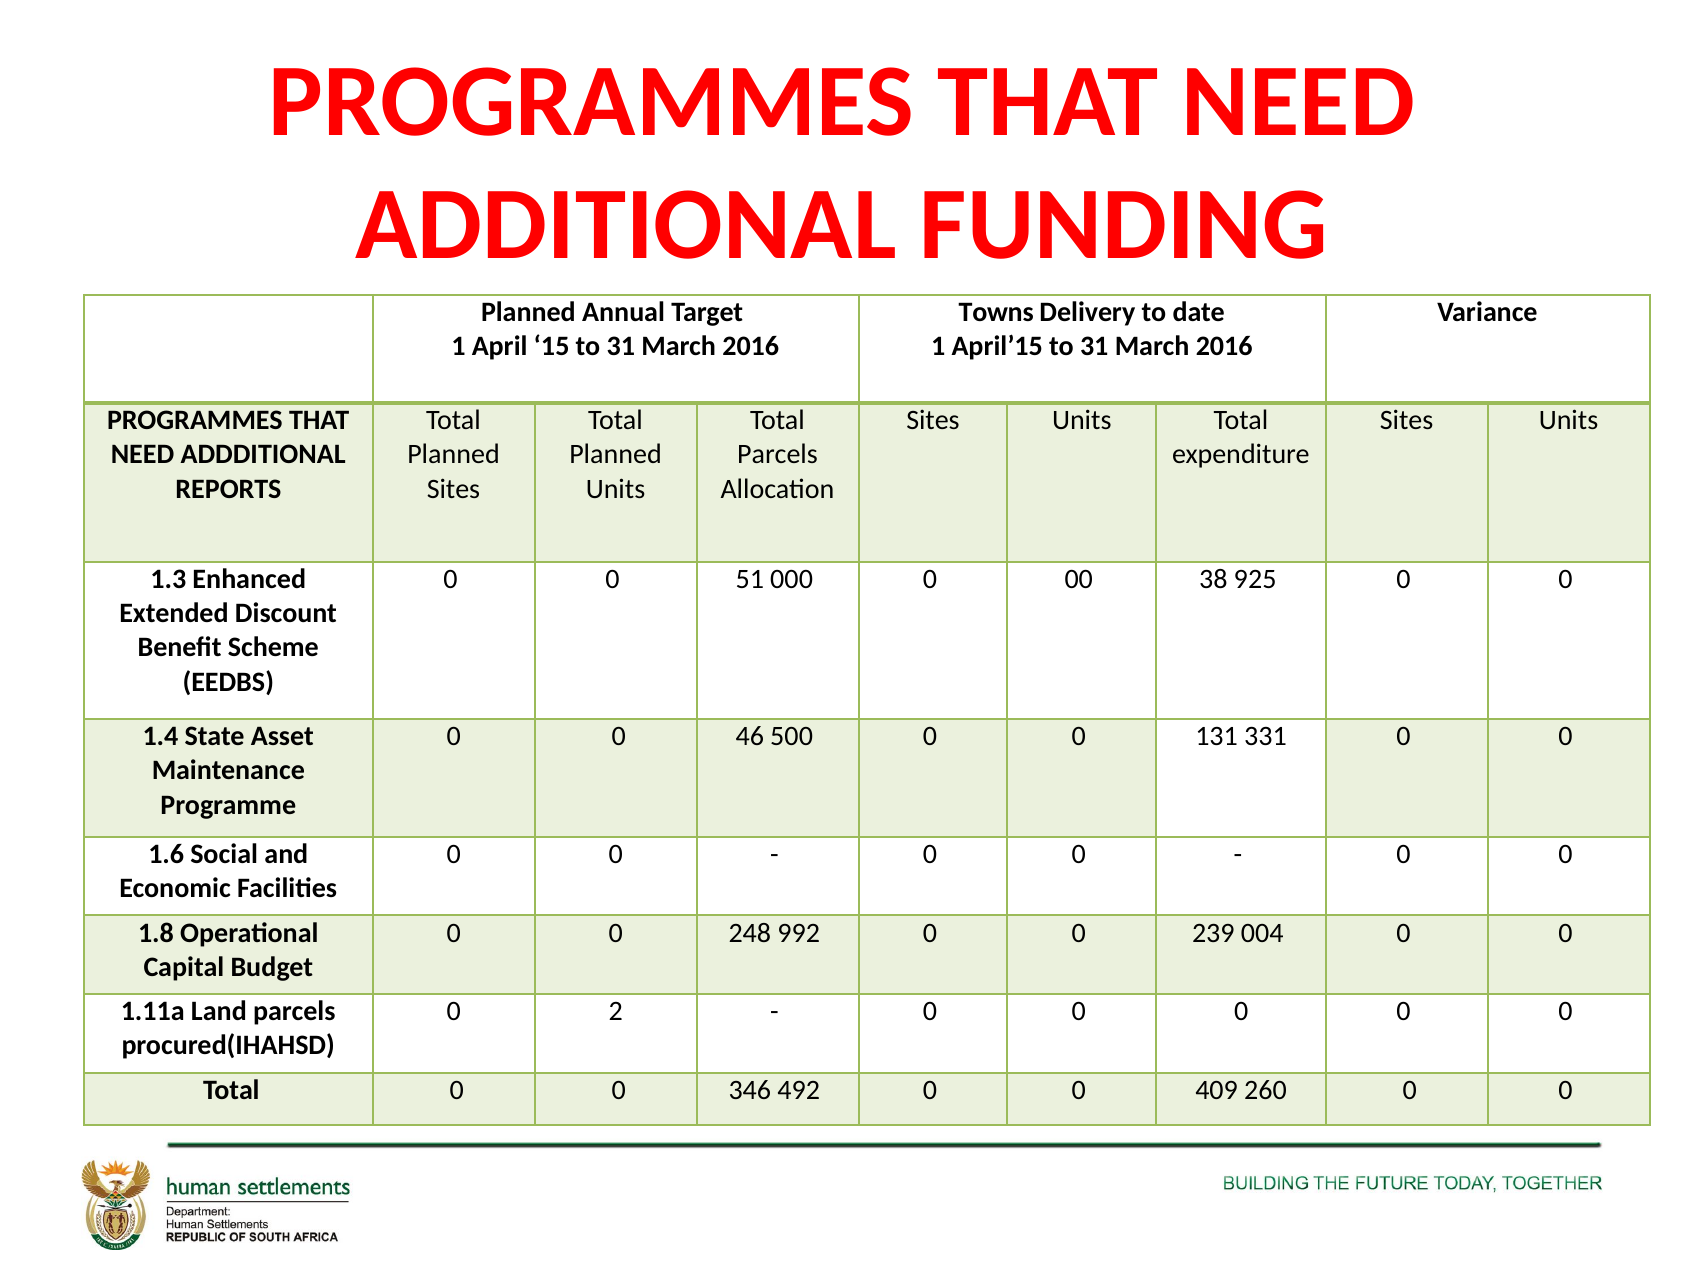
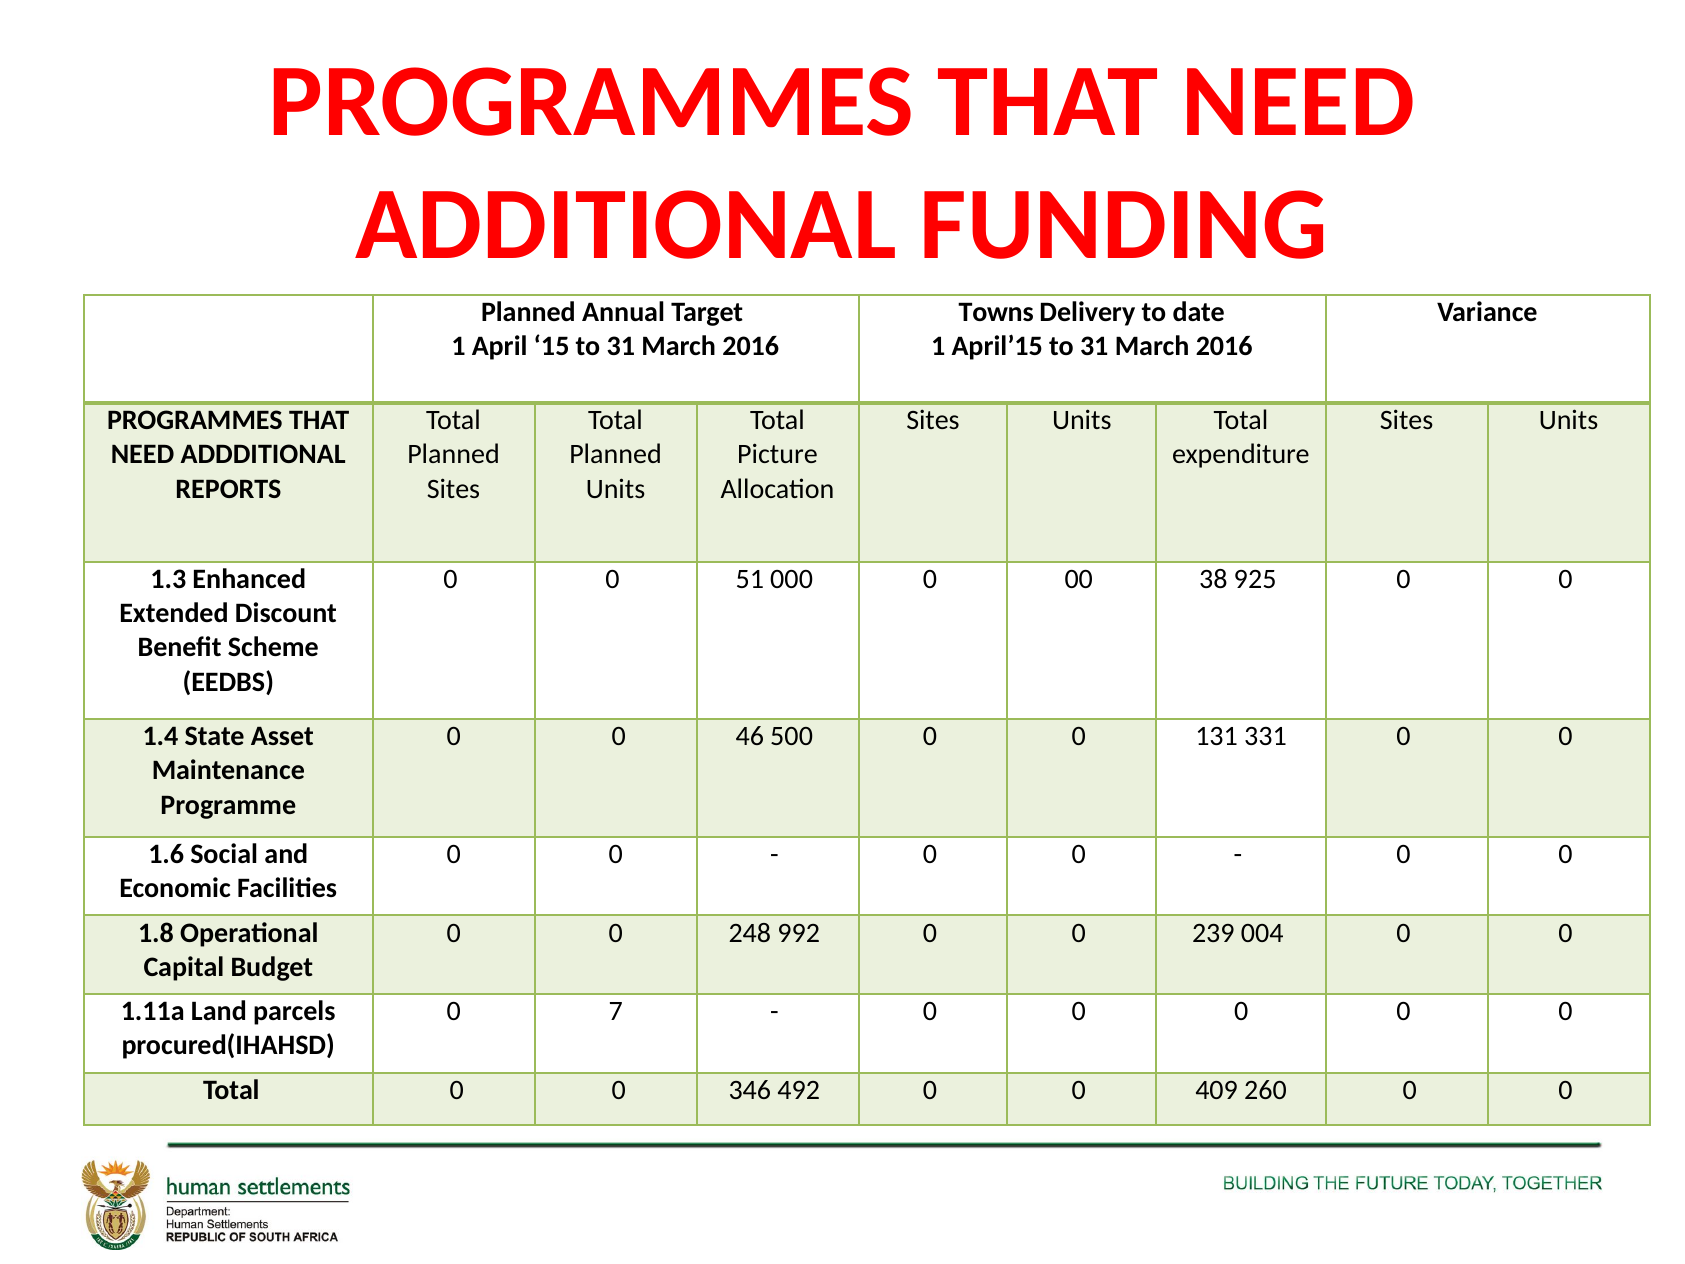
Parcels: Parcels -> Picture (777, 455)
2: 2 -> 7 (616, 1011)
